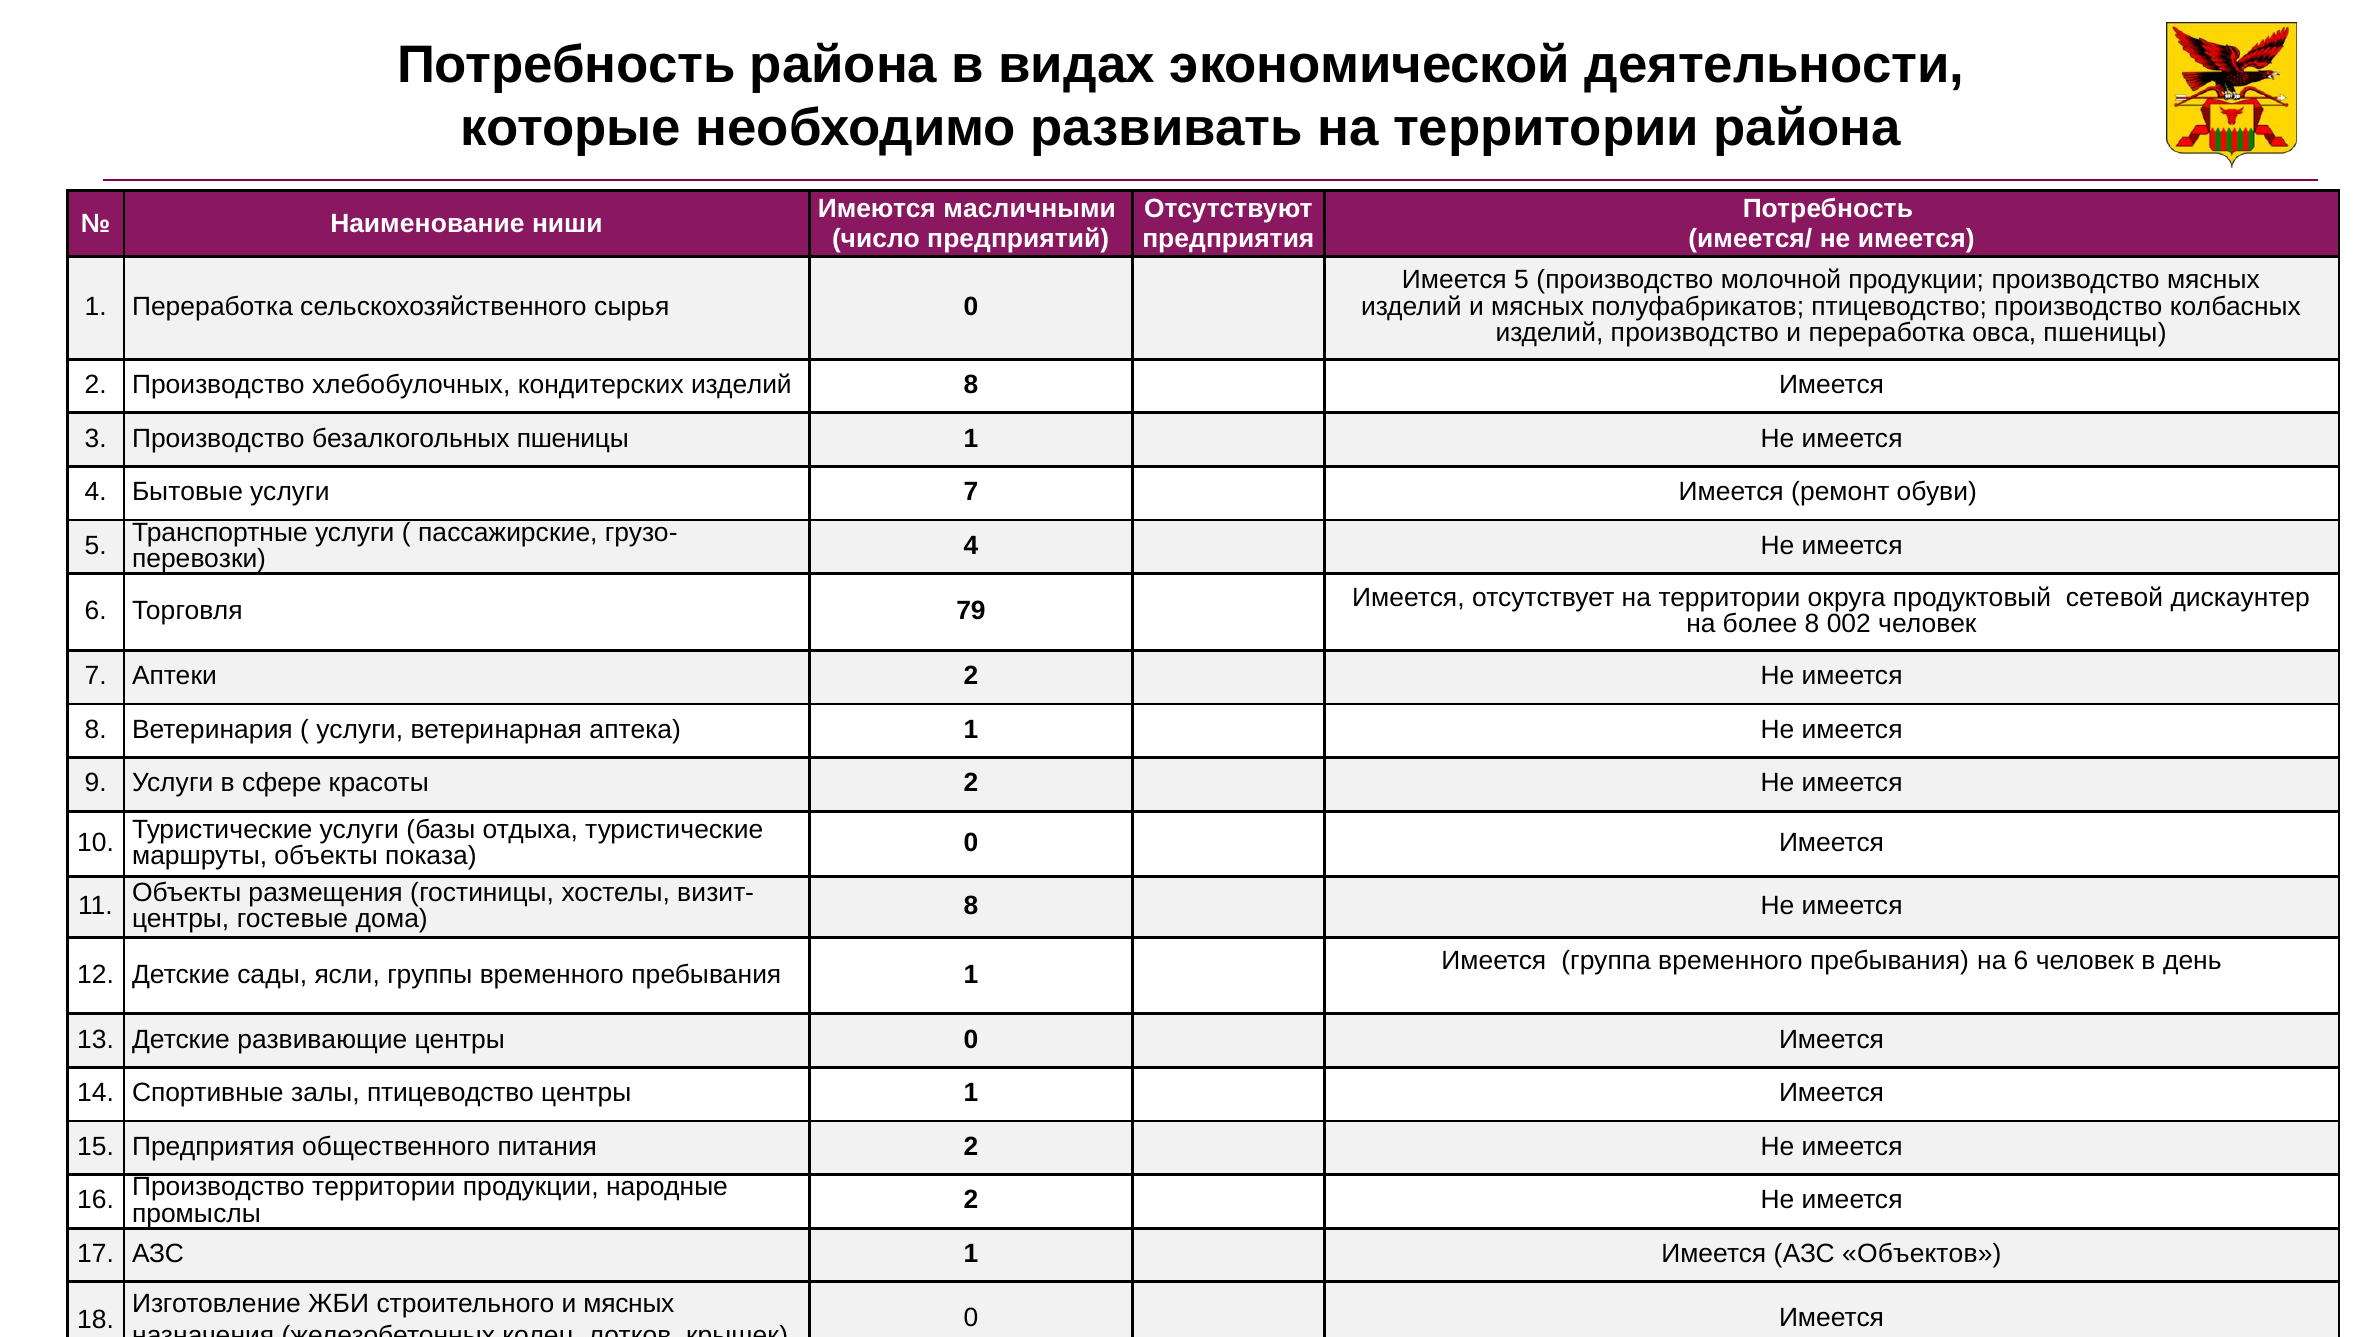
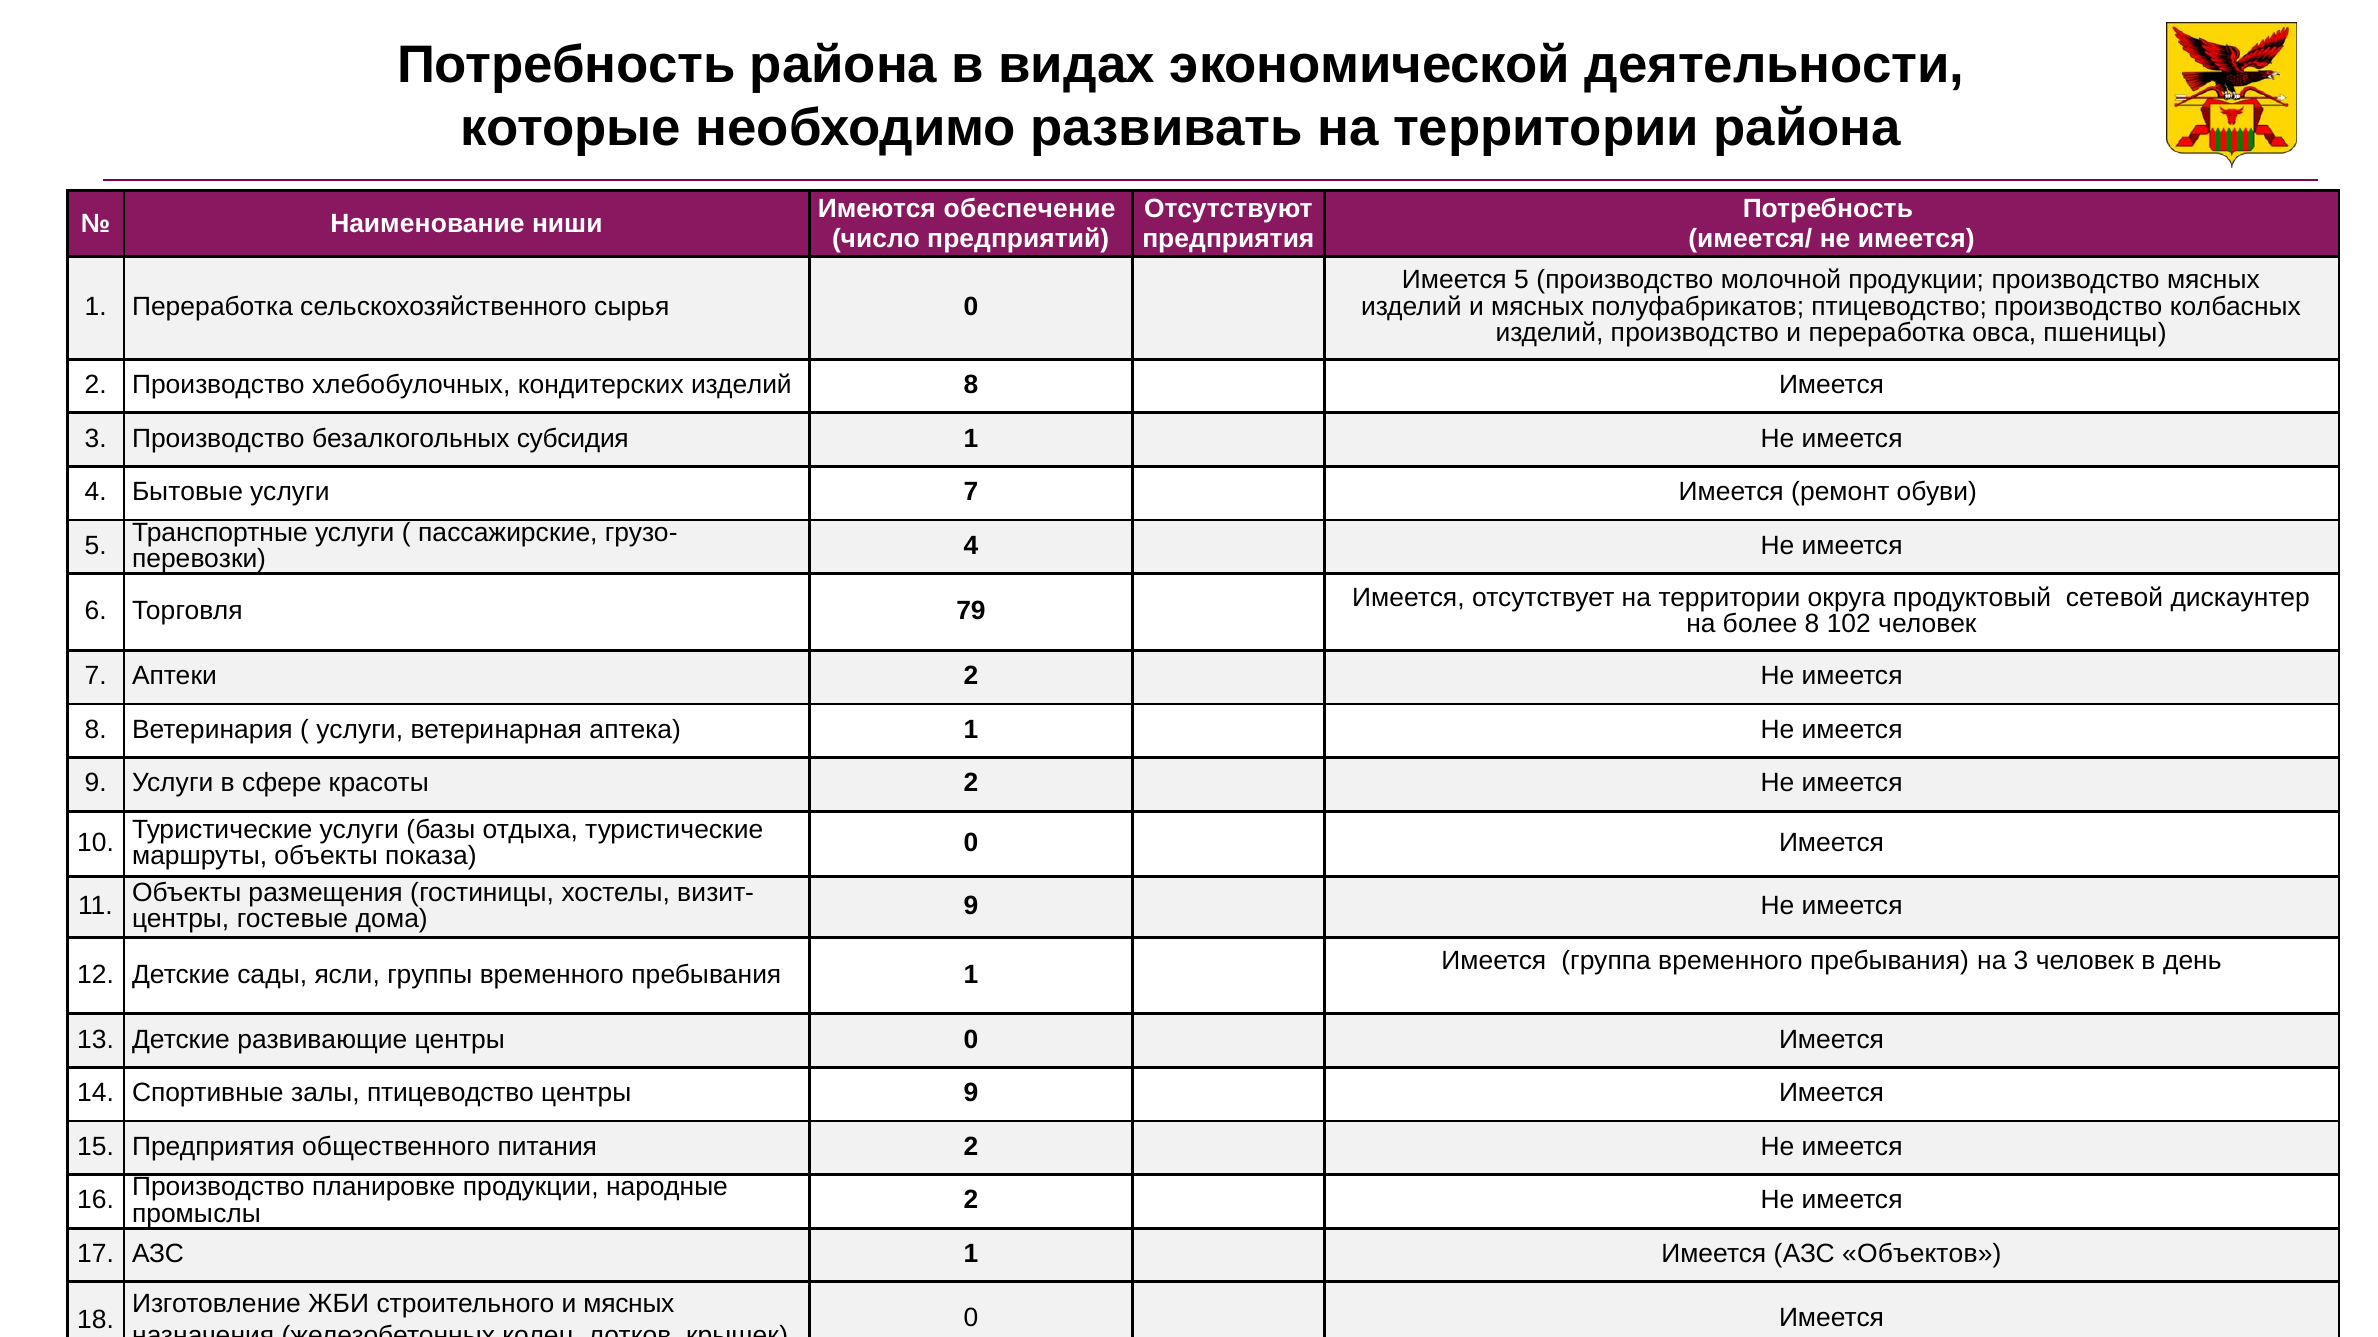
масличными: масличными -> обеспечение (1030, 209)
безалкогольных пшеницы: пшеницы -> субсидия (573, 439)
002: 002 -> 102 (1849, 624)
дома 8: 8 -> 9 (971, 906)
на 6: 6 -> 3 (2021, 962)
центры 1: 1 -> 9 (971, 1094)
Производство территории: территории -> планировке (384, 1188)
